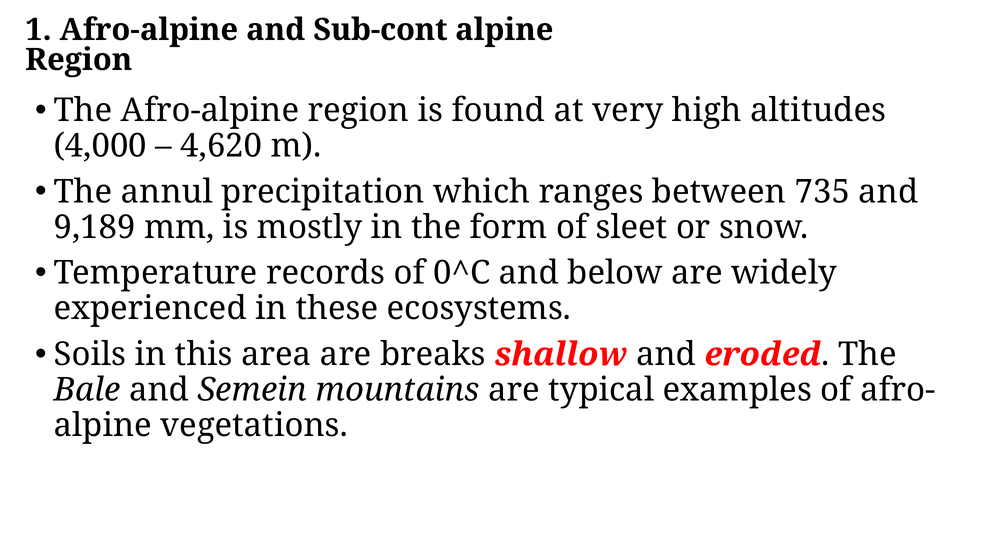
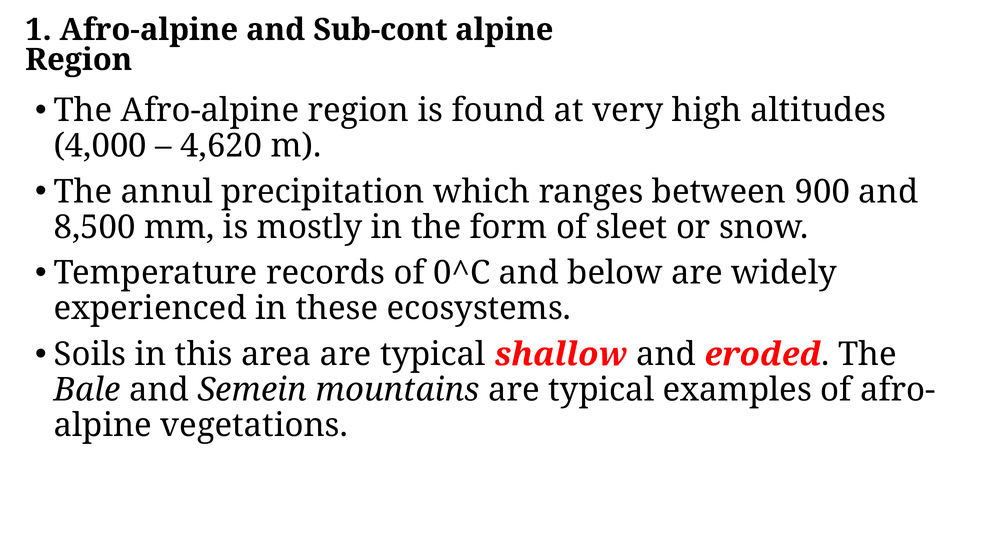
735: 735 -> 900 (822, 192)
9,189: 9,189 -> 8,500 (95, 227)
area are breaks: breaks -> typical (433, 355)
